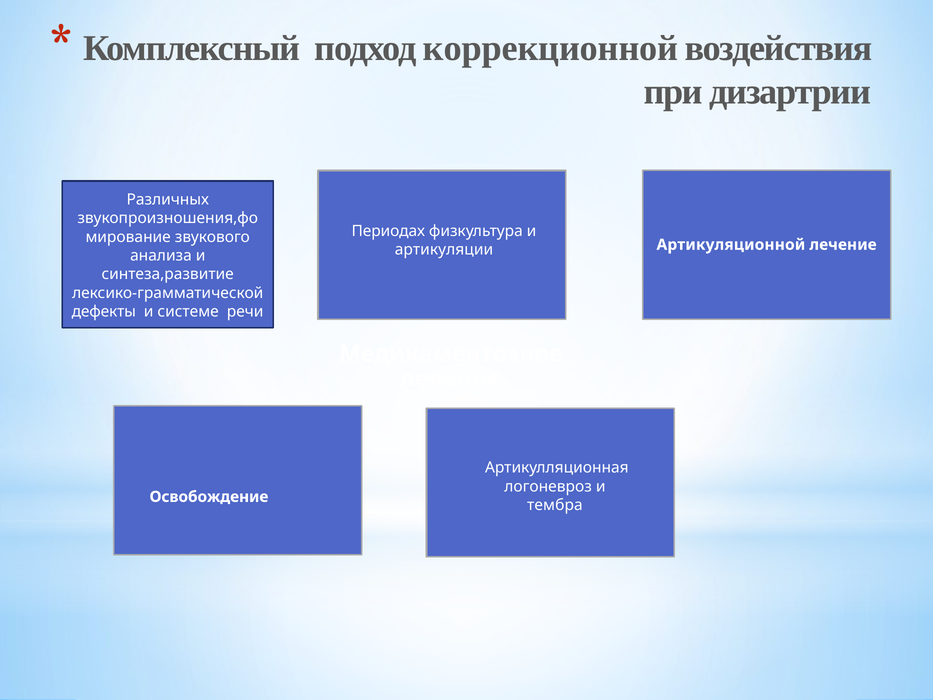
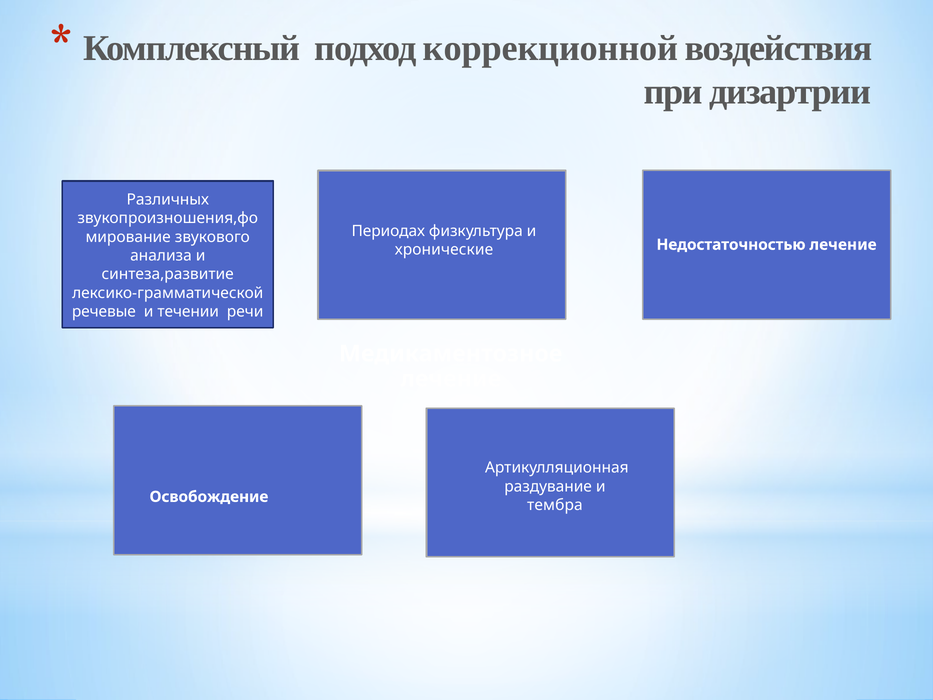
Артикуляционной: Артикуляционной -> Недостаточностью (731, 245)
артикуляции: артикуляции -> хронические (444, 250)
дефекты: дефекты -> речевые (104, 311)
системе: системе -> течении (188, 311)
логоневроз: логоневроз -> раздувание (548, 486)
